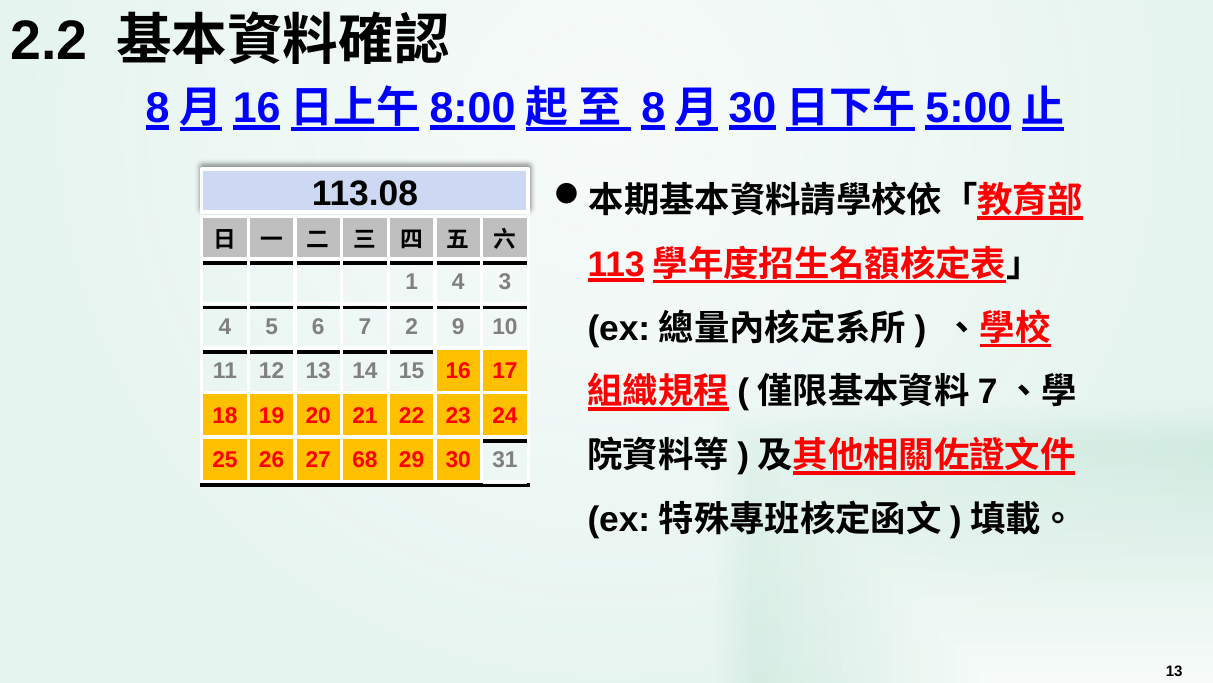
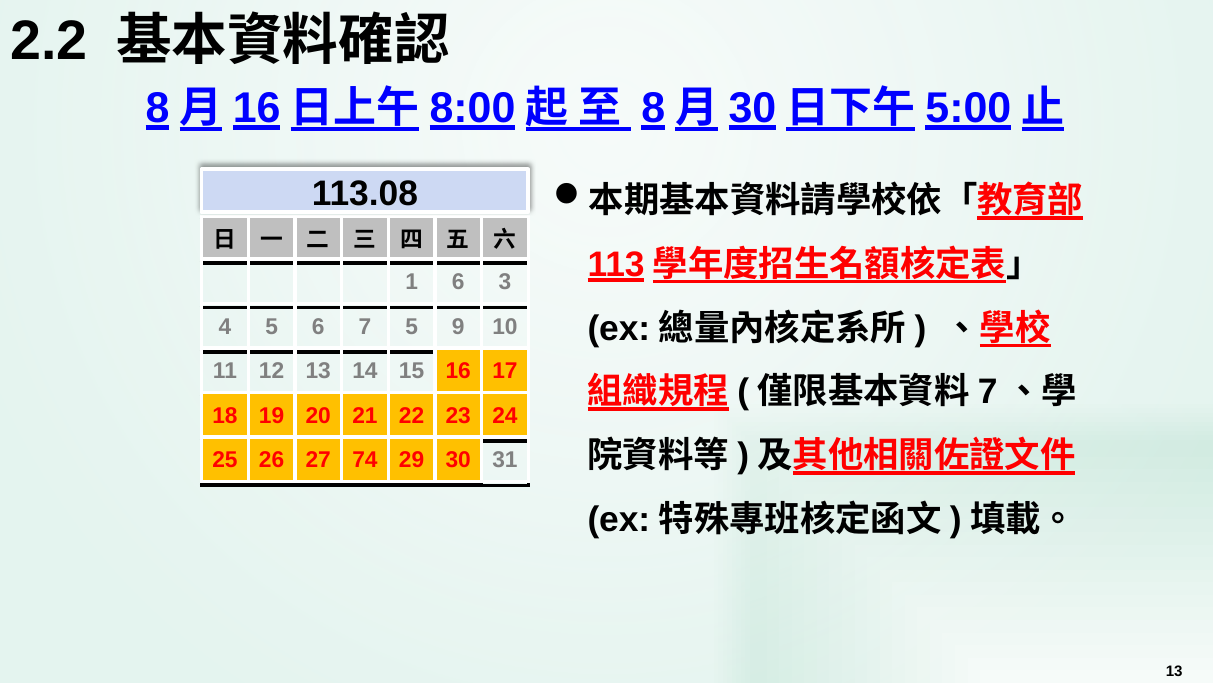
1 4: 4 -> 6 (458, 282)
7 2: 2 -> 5 (412, 326)
68: 68 -> 74 (365, 460)
